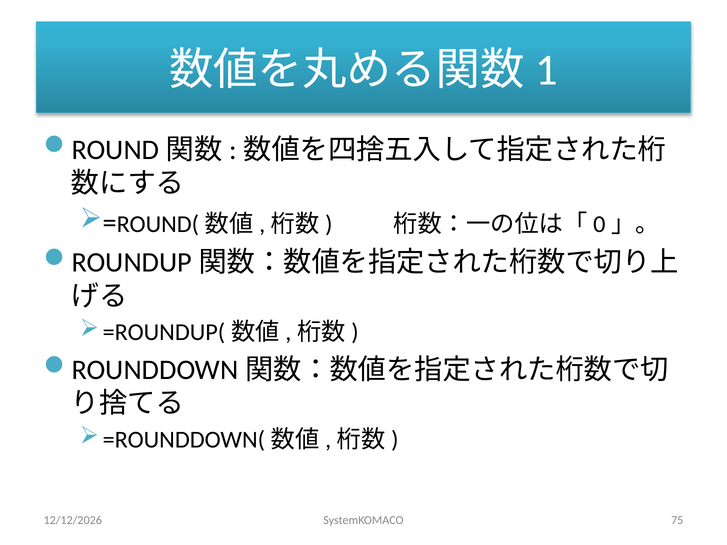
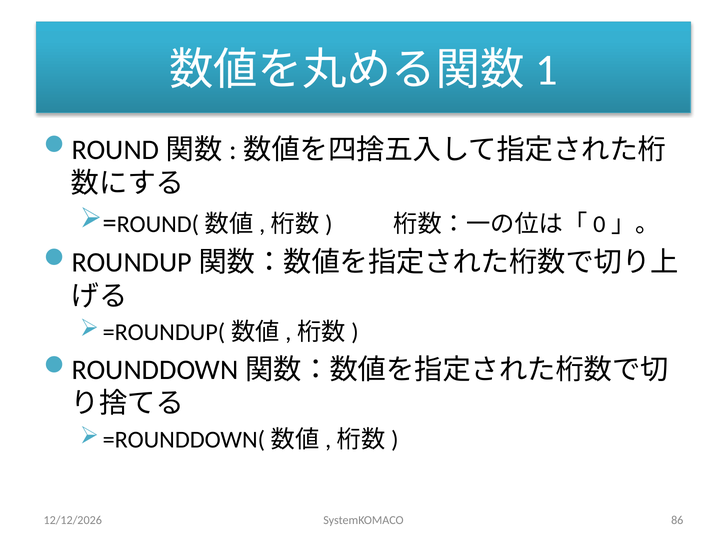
75: 75 -> 86 (677, 521)
